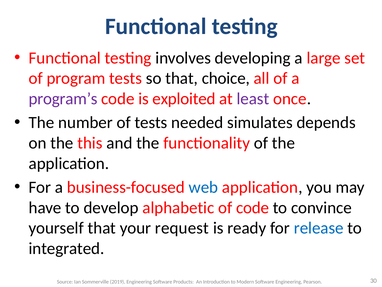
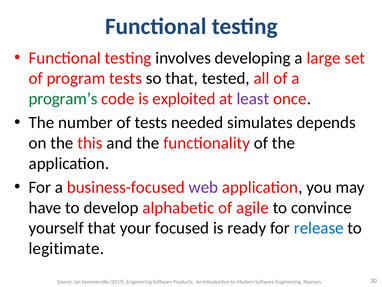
choice: choice -> tested (226, 78)
program’s colour: purple -> green (63, 99)
web colour: blue -> purple (203, 187)
of code: code -> agile (252, 207)
request: request -> focused (182, 228)
integrated: integrated -> legitimate (66, 248)
